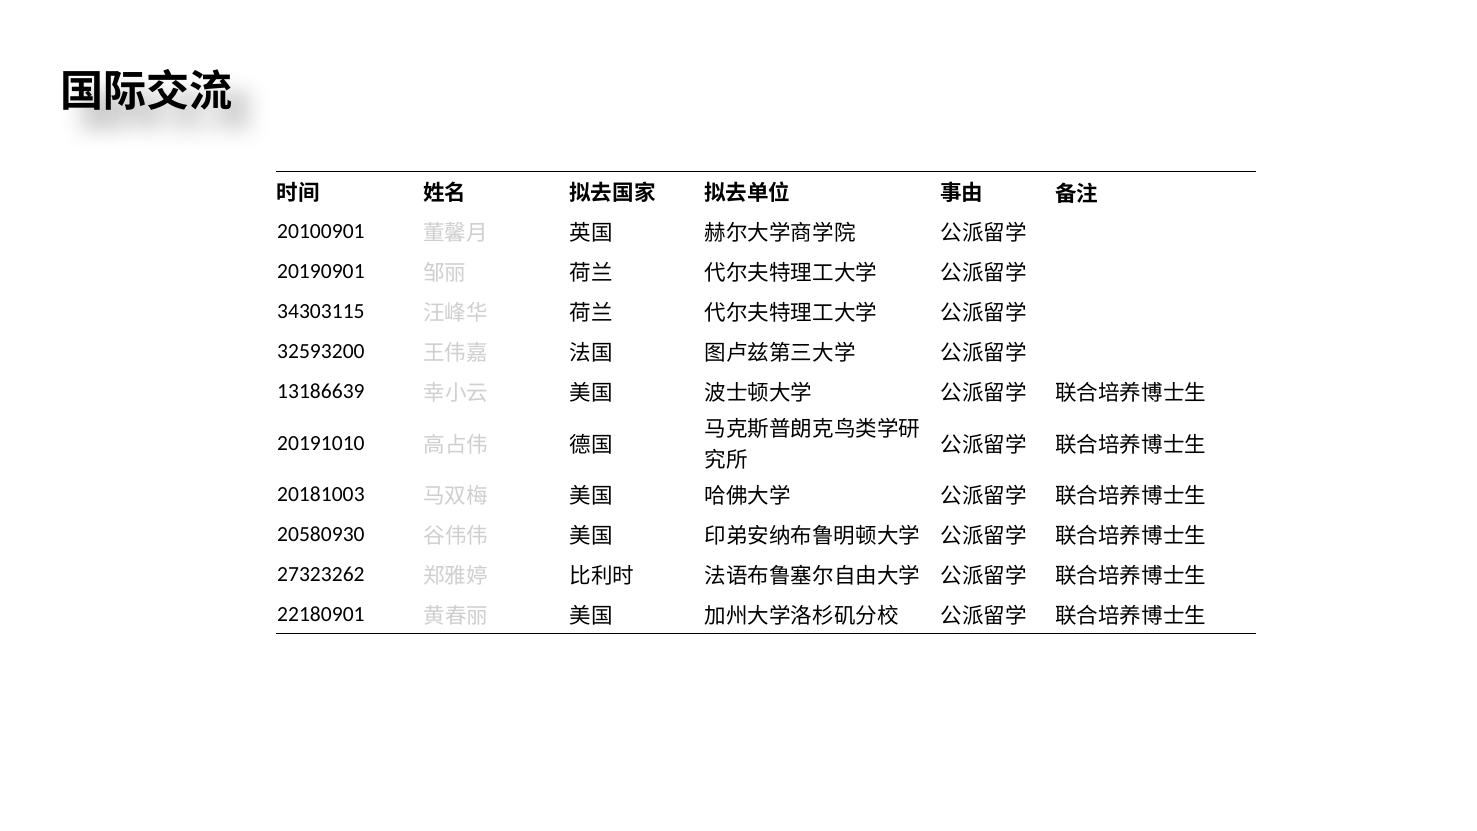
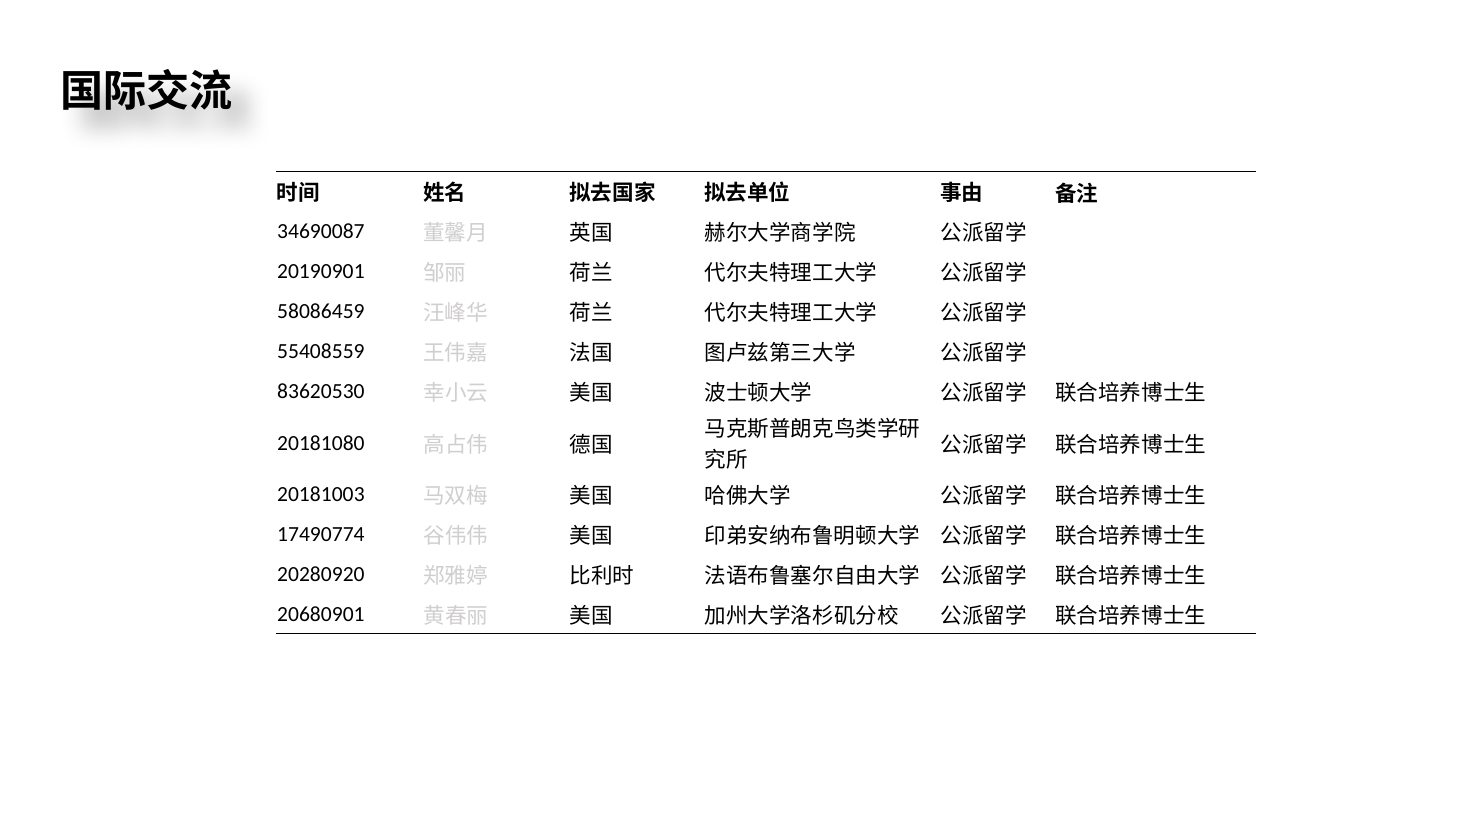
20100901: 20100901 -> 34690087 (321, 232)
34303115: 34303115 -> 58086459 (321, 311)
32593200: 32593200 -> 55408559 (321, 351)
13186639: 13186639 -> 83620530 (321, 391)
20191010: 20191010 -> 20181080 (321, 443)
20580930: 20580930 -> 17490774 (321, 534)
27323262: 27323262 -> 20280920 (321, 574)
22180901: 22180901 -> 20680901 (321, 614)
